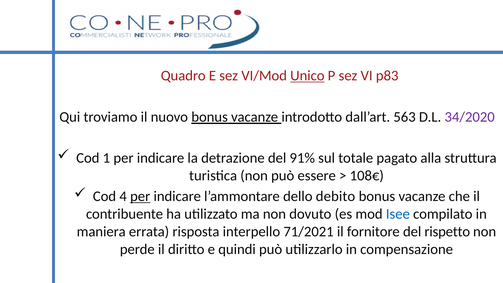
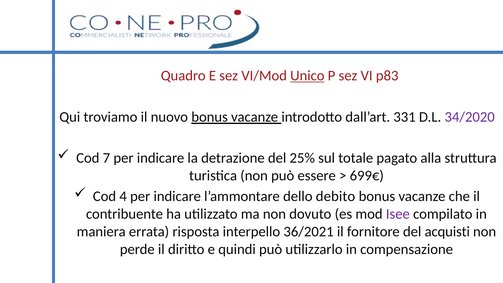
563: 563 -> 331 (405, 117)
1: 1 -> 7 (106, 158)
91%: 91% -> 25% (302, 158)
108€: 108€ -> 699€ (367, 176)
per underline: present -> none (140, 196)
Isee colour: blue -> purple (398, 214)
71/2021: 71/2021 -> 36/2021 (309, 231)
rispetto: rispetto -> acquisti (447, 231)
